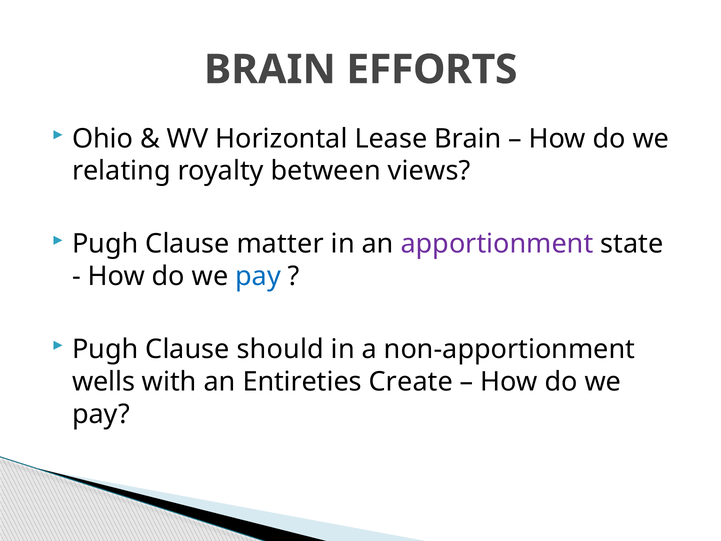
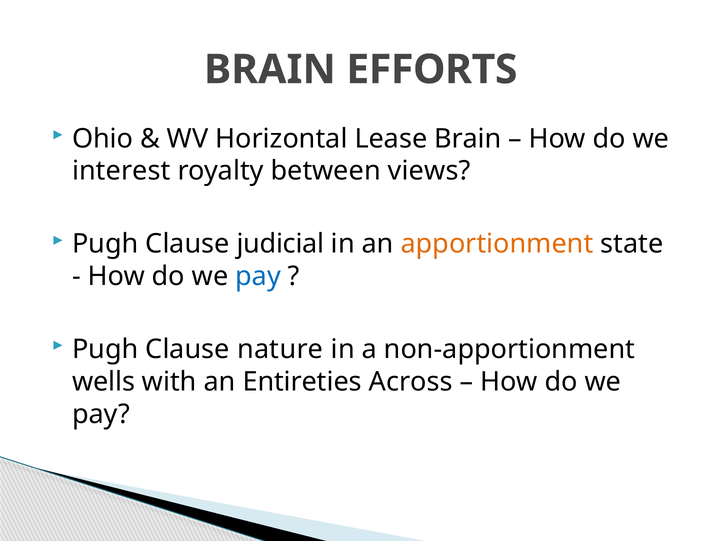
relating: relating -> interest (121, 171)
matter: matter -> judicial (280, 244)
apportionment colour: purple -> orange (497, 244)
should: should -> nature (280, 349)
Create: Create -> Across (411, 382)
